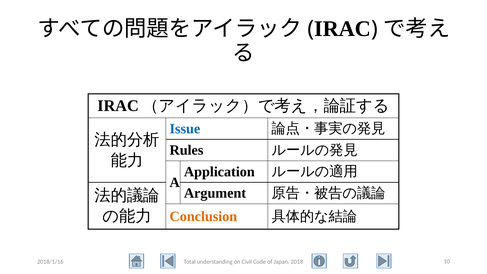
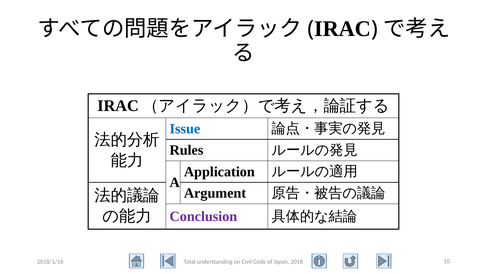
Conclusion colour: orange -> purple (203, 217)
